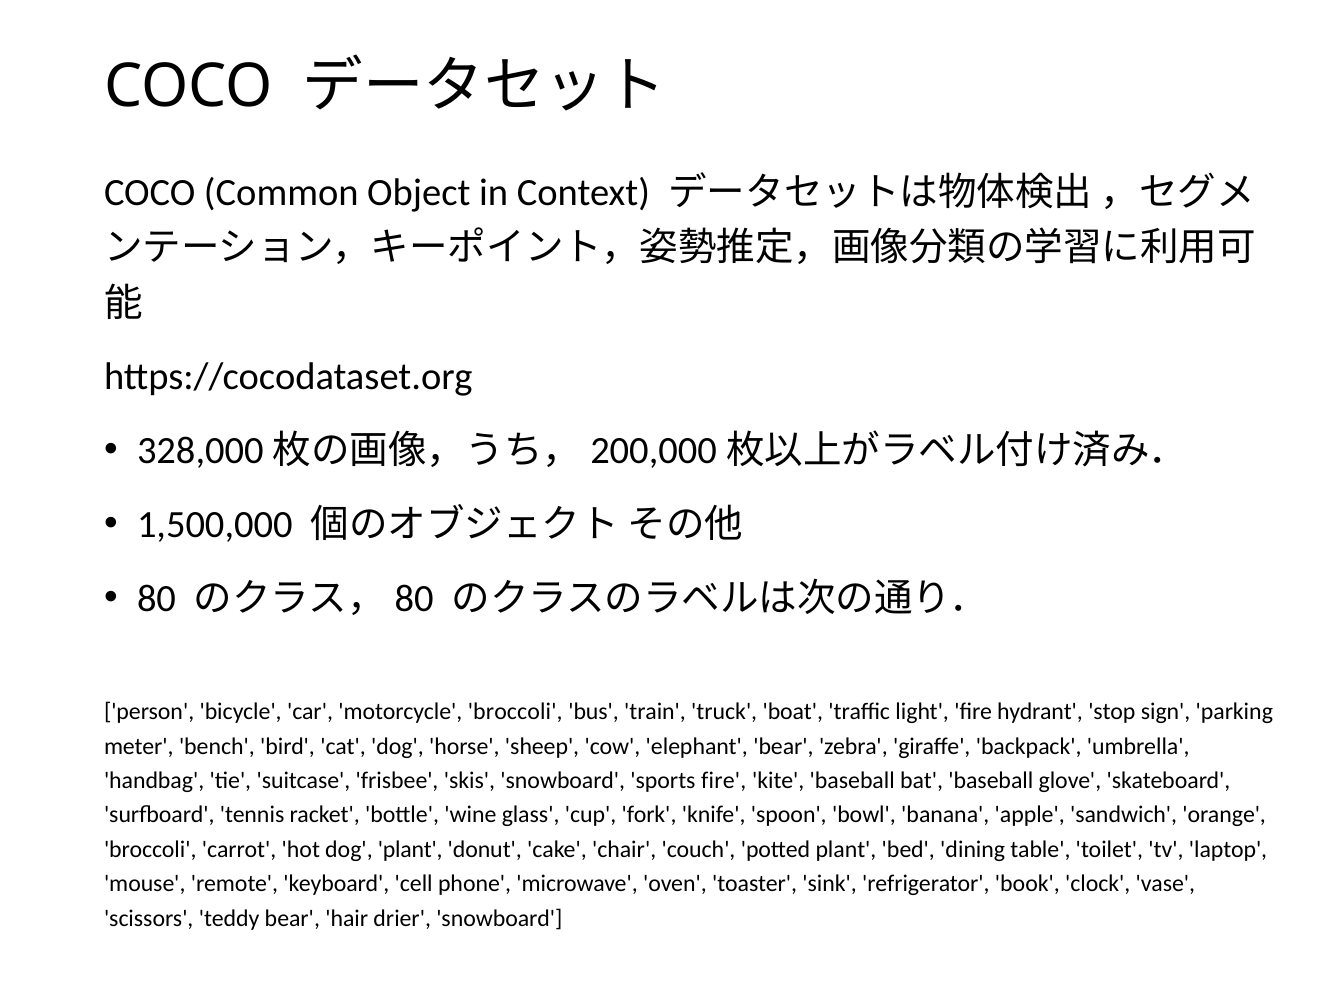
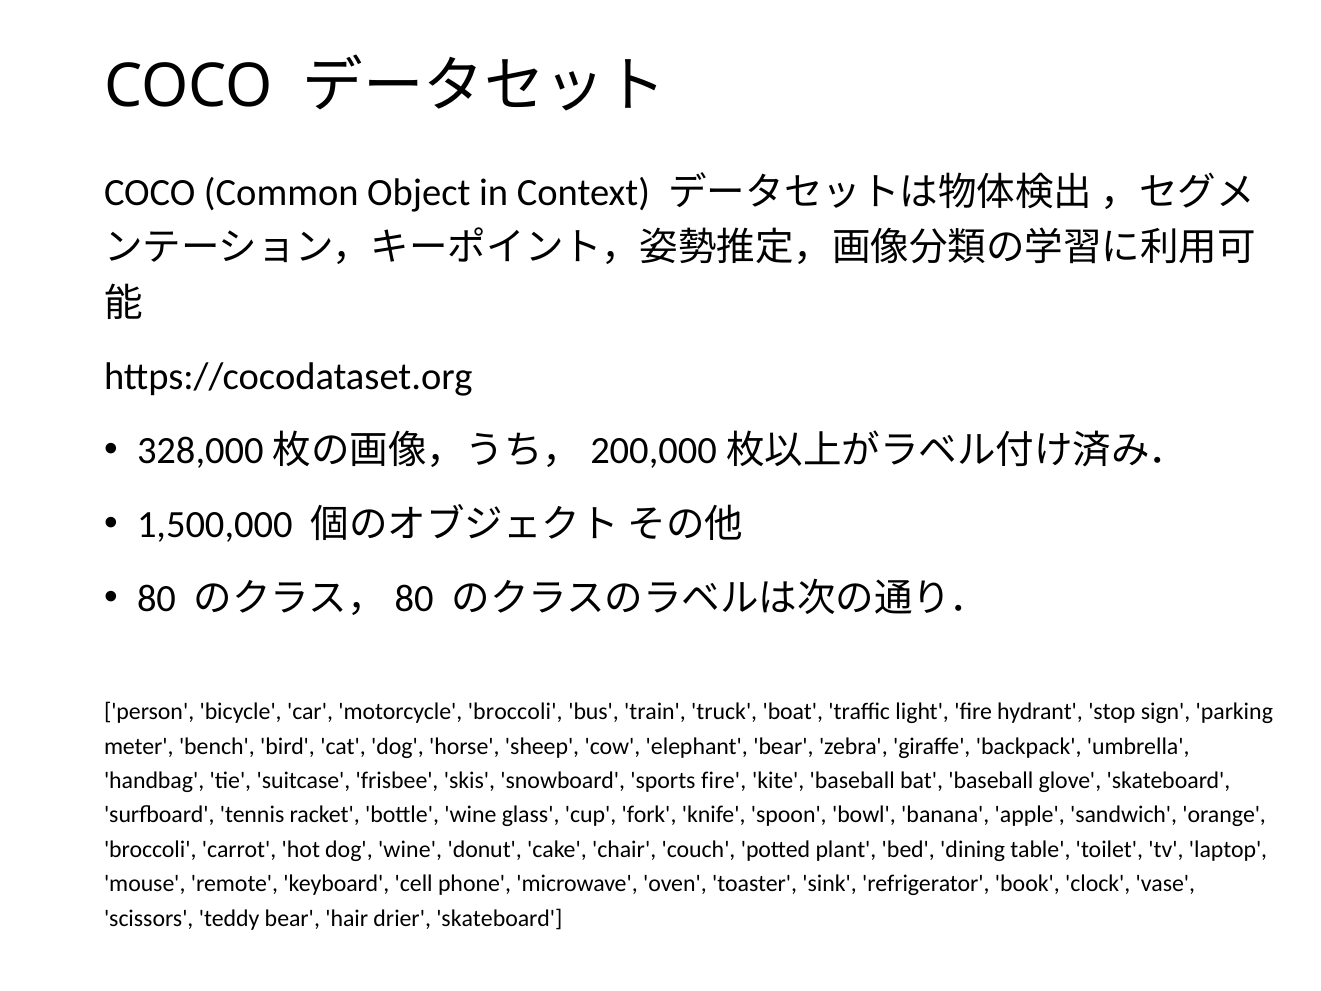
dog plant: plant -> wine (410, 849)
drier snowboard: snowboard -> skateboard (499, 918)
